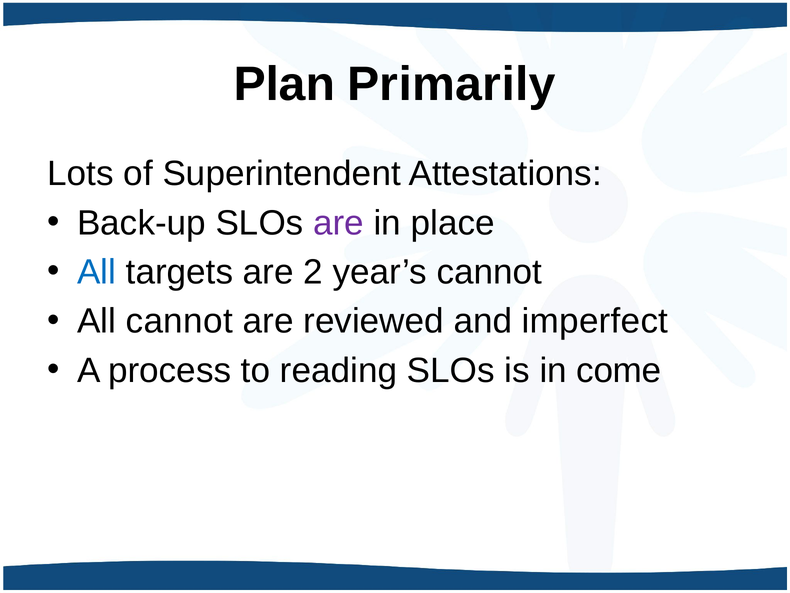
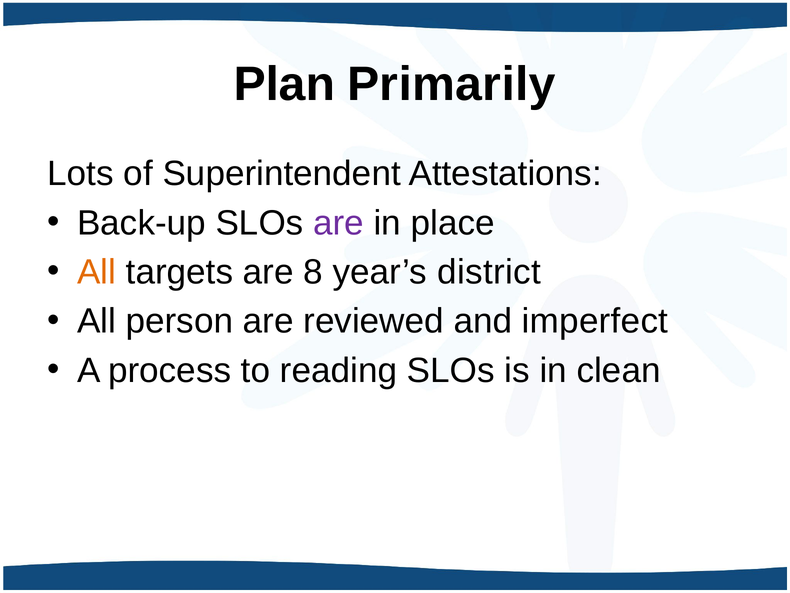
All colour: blue -> orange (97, 272)
2: 2 -> 8 (313, 272)
year’s cannot: cannot -> district (489, 272)
All cannot: cannot -> person (179, 321)
come: come -> clean (619, 370)
